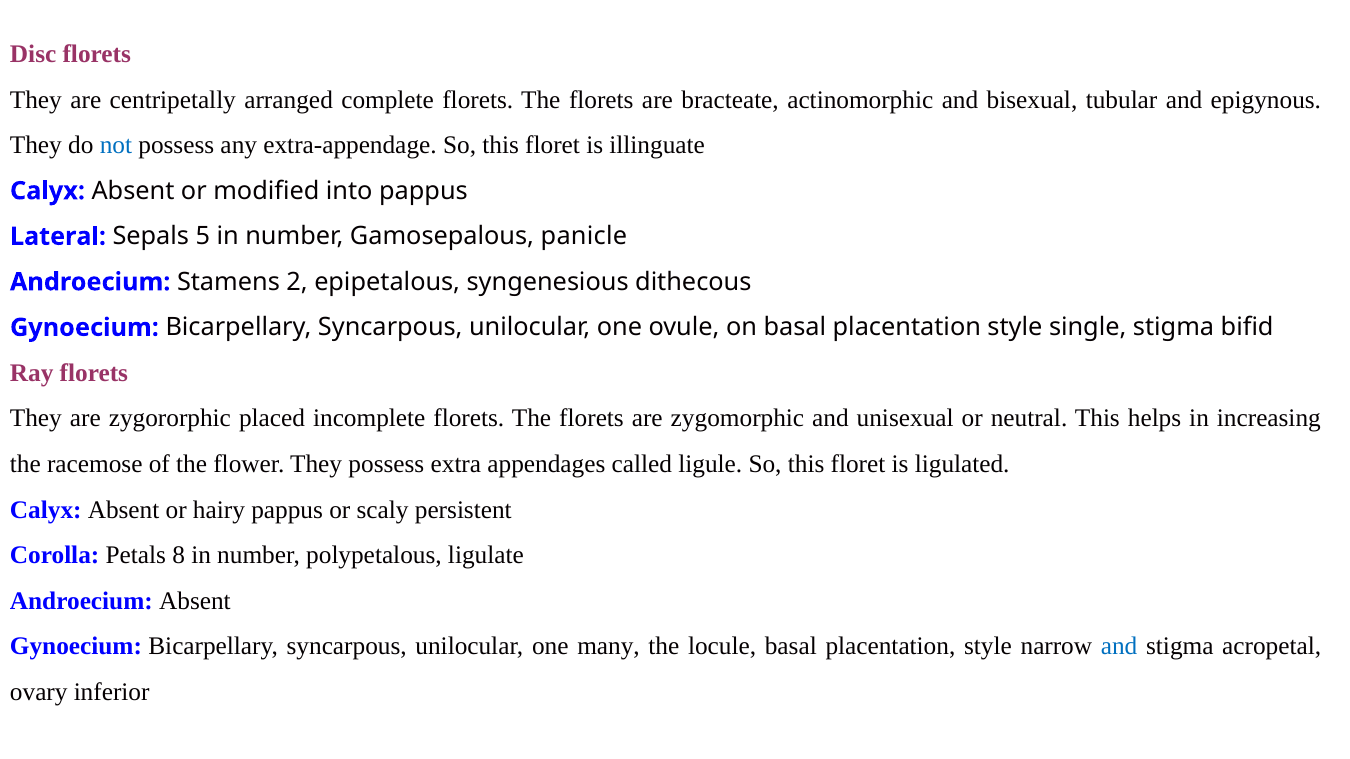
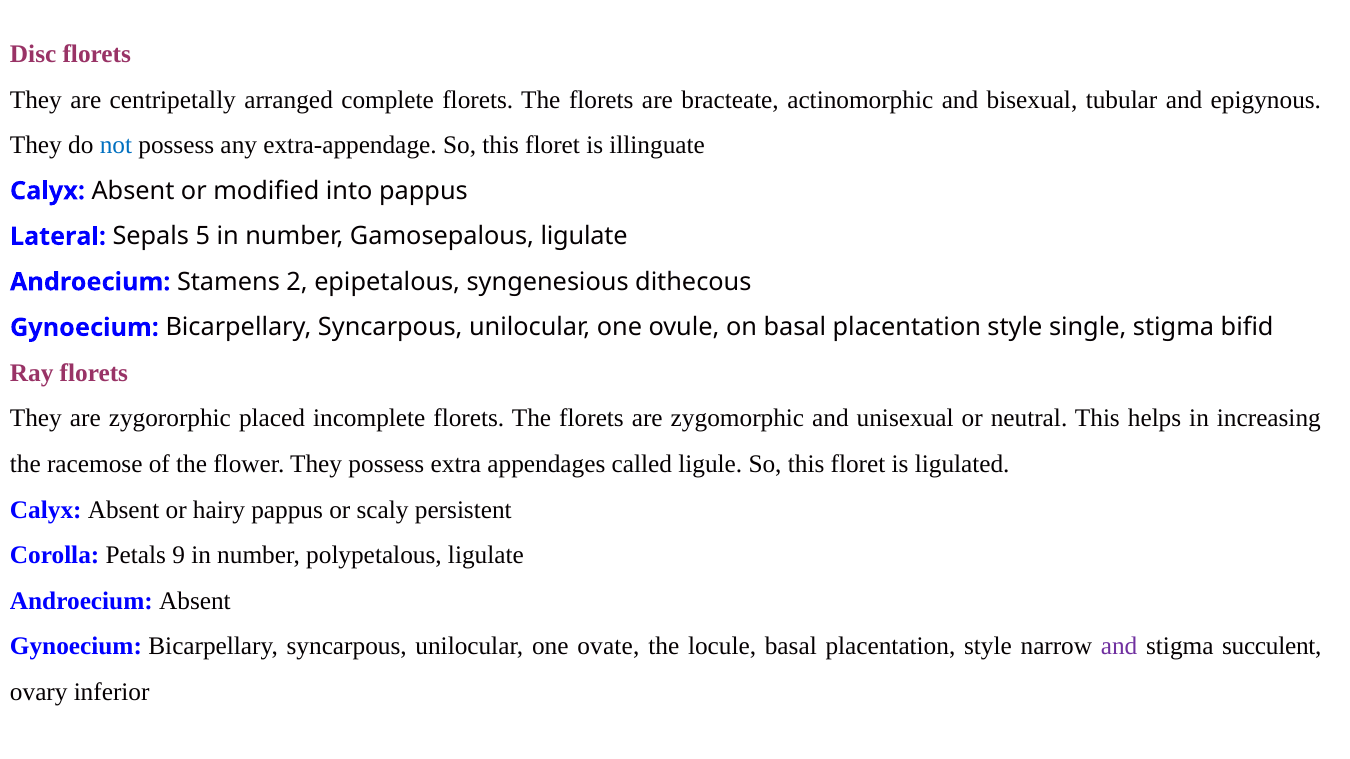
Gamosepalous panicle: panicle -> ligulate (584, 237)
8: 8 -> 9 (179, 555)
many: many -> ovate (608, 647)
and colour: blue -> purple (1119, 647)
acropetal: acropetal -> succulent (1272, 647)
